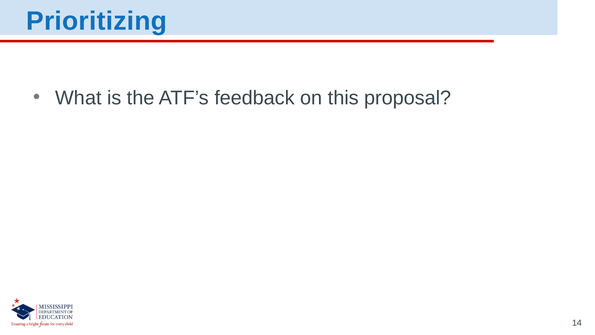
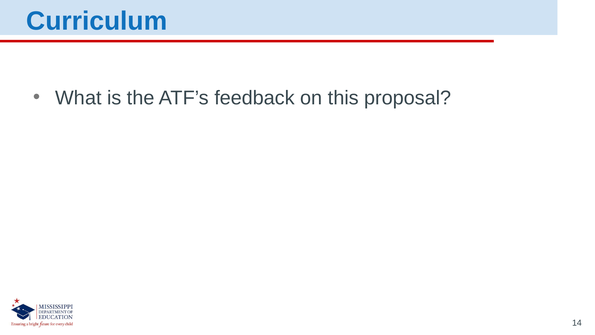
Prioritizing: Prioritizing -> Curriculum (97, 21)
